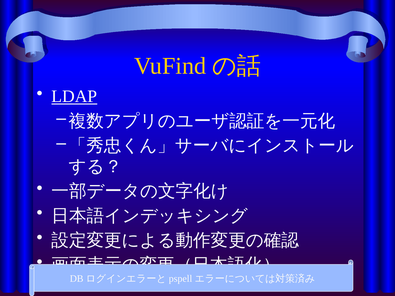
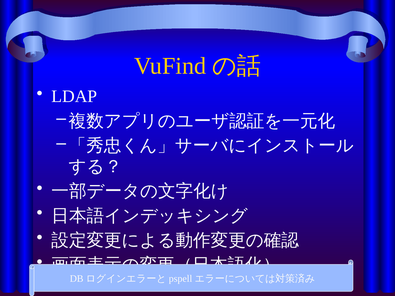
LDAP underline: present -> none (74, 97)
